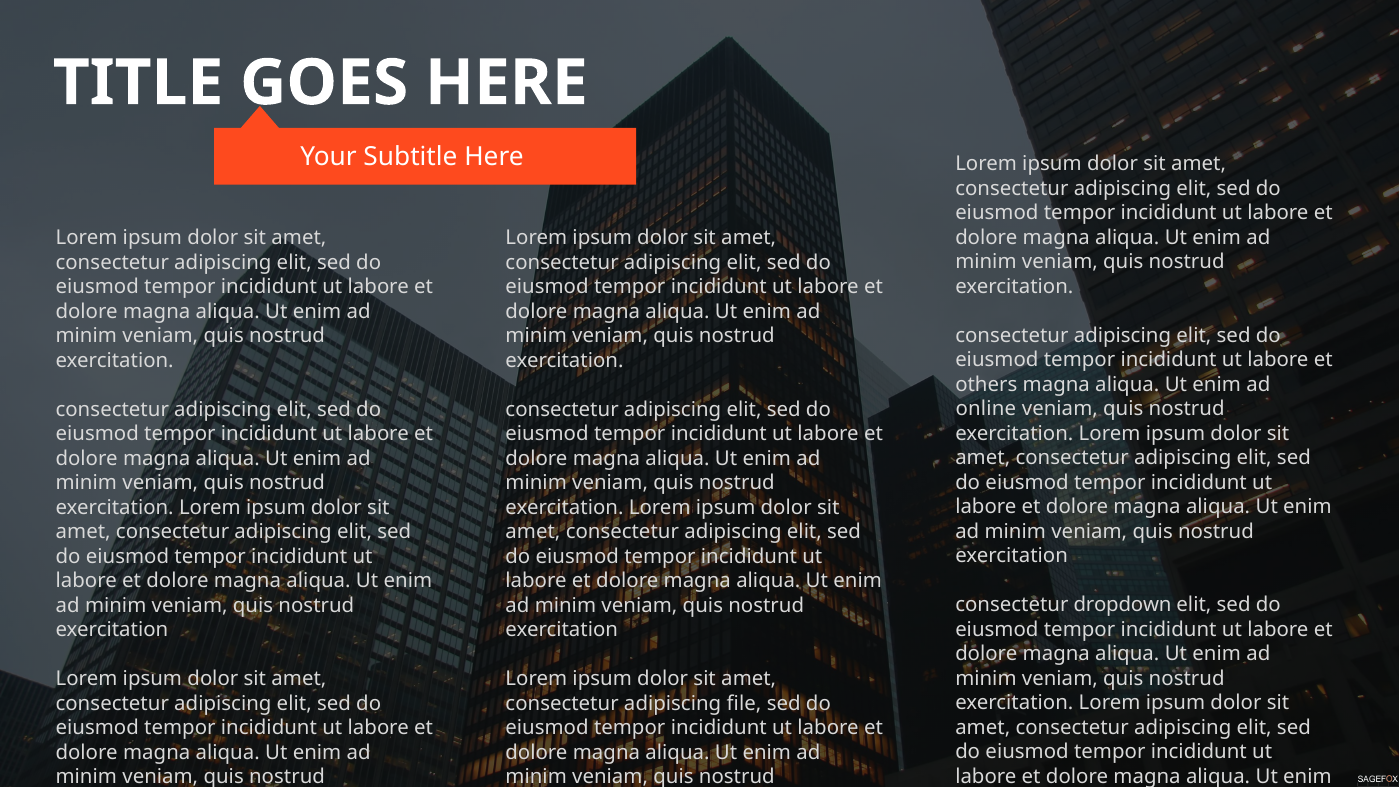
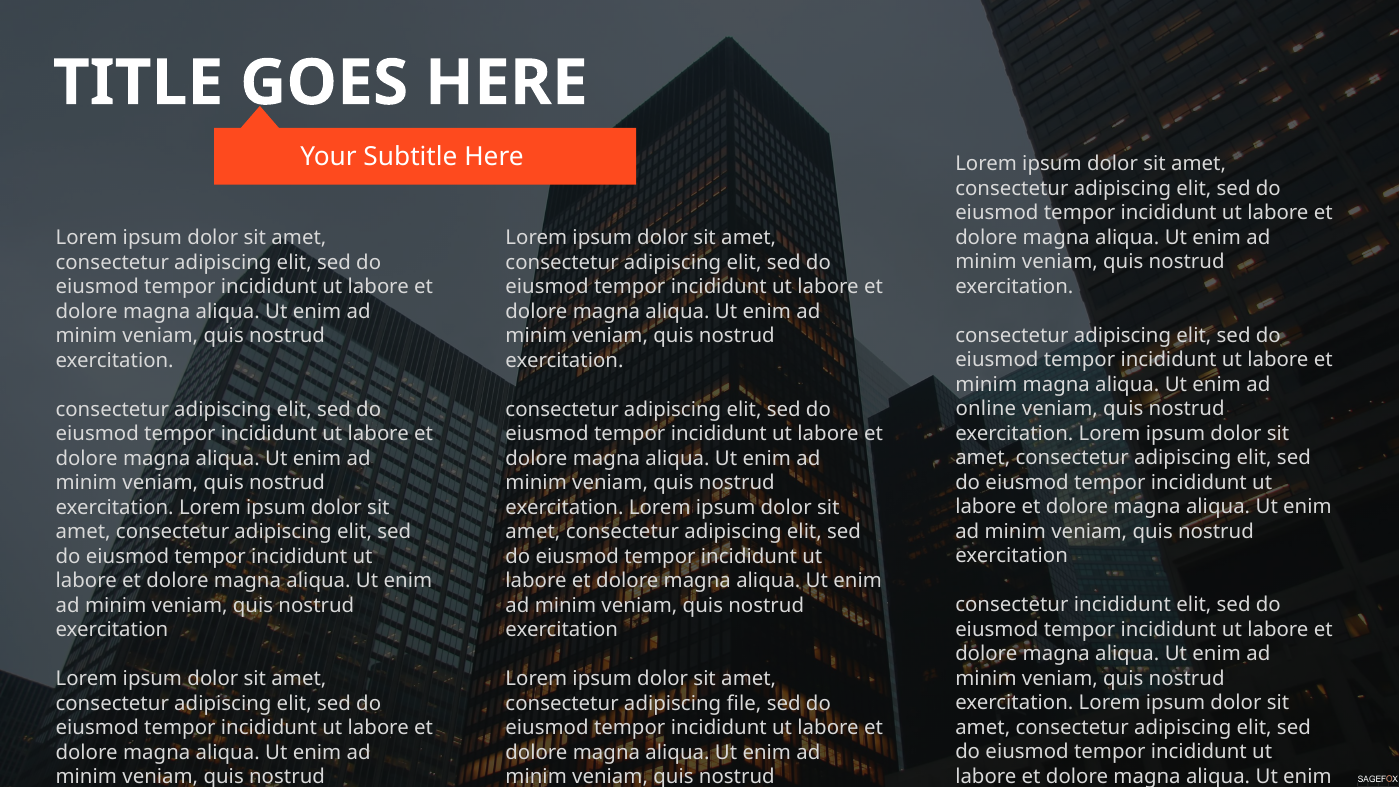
others: others -> minim (986, 384)
consectetur dropdown: dropdown -> incididunt (1122, 605)
